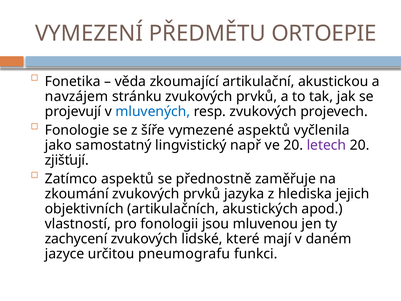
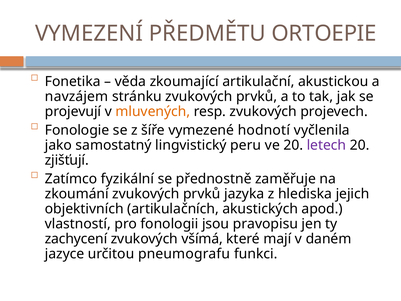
mluvených colour: blue -> orange (153, 112)
vymezené aspektů: aspektů -> hodnotí (264, 130)
např: např -> peru (246, 145)
Zatímco aspektů: aspektů -> fyzikální (128, 179)
mluvenou: mluvenou -> pravopisu (265, 224)
lidské: lidské -> všímá (202, 239)
